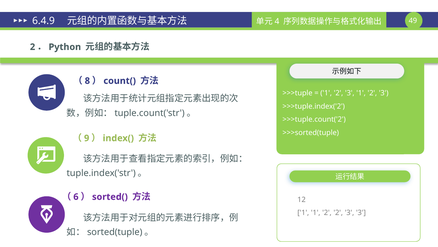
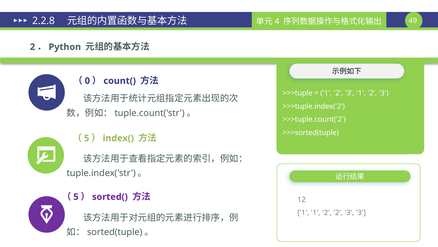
6.4.9: 6.4.9 -> 2.2.8 (43, 21)
8: 8 -> 0 (87, 81)
9: 9 -> 5 (87, 138)
6: 6 -> 5 (76, 196)
